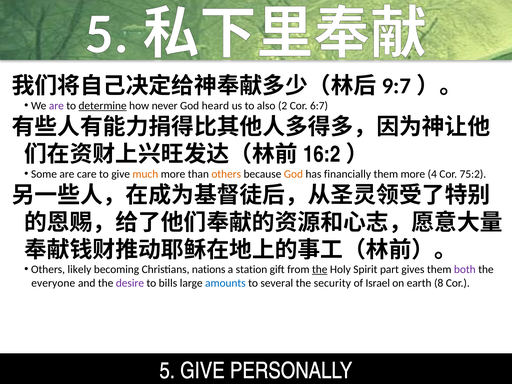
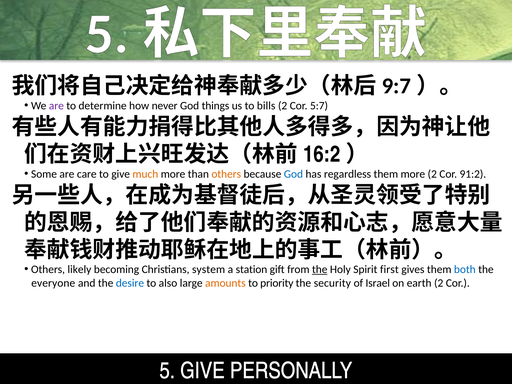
determine underline: present -> none (103, 106)
heard: heard -> things (215, 106)
also: also -> bills (266, 106)
6:7: 6:7 -> 5:7 (319, 106)
God colour: orange -> blue (293, 174)
financially: financially -> regardless (348, 174)
more 4: 4 -> 2 (432, 174)
75:2: 75:2 -> 91:2 (473, 174)
nations: nations -> system (209, 270)
part: part -> first (389, 270)
both colour: purple -> blue (465, 270)
desire colour: purple -> blue (130, 283)
bills: bills -> also (168, 283)
amounts colour: blue -> orange (225, 283)
several: several -> priority (277, 283)
earth 8: 8 -> 2 (439, 283)
